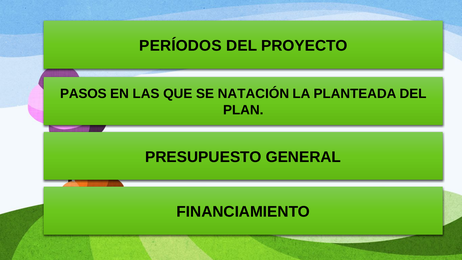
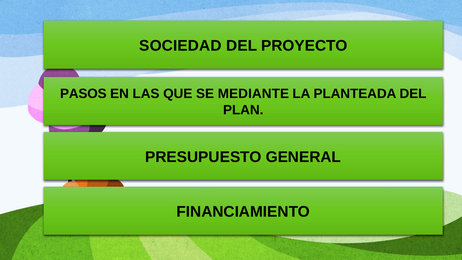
PERÍODOS: PERÍODOS -> SOCIEDAD (180, 46)
NATACIÓN: NATACIÓN -> MEDIANTE (253, 94)
